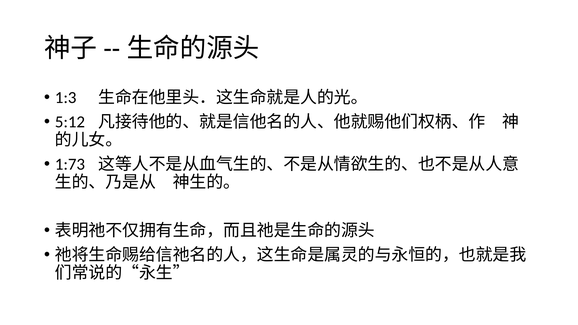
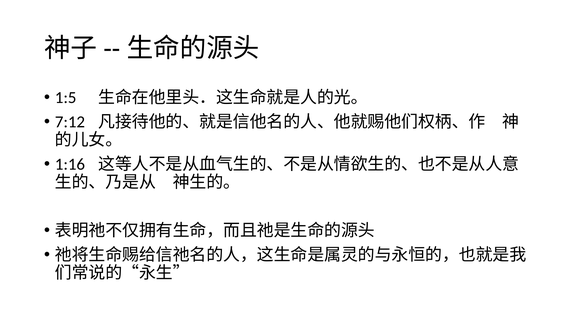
1:3: 1:3 -> 1:5 (66, 98)
5:12: 5:12 -> 7:12 (70, 122)
1:73: 1:73 -> 1:16 (70, 164)
